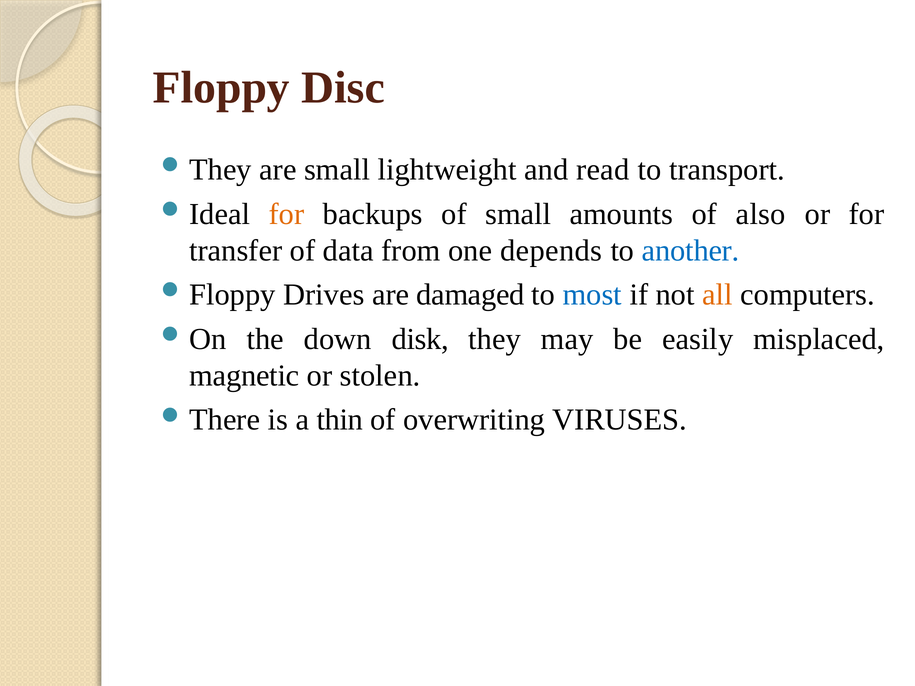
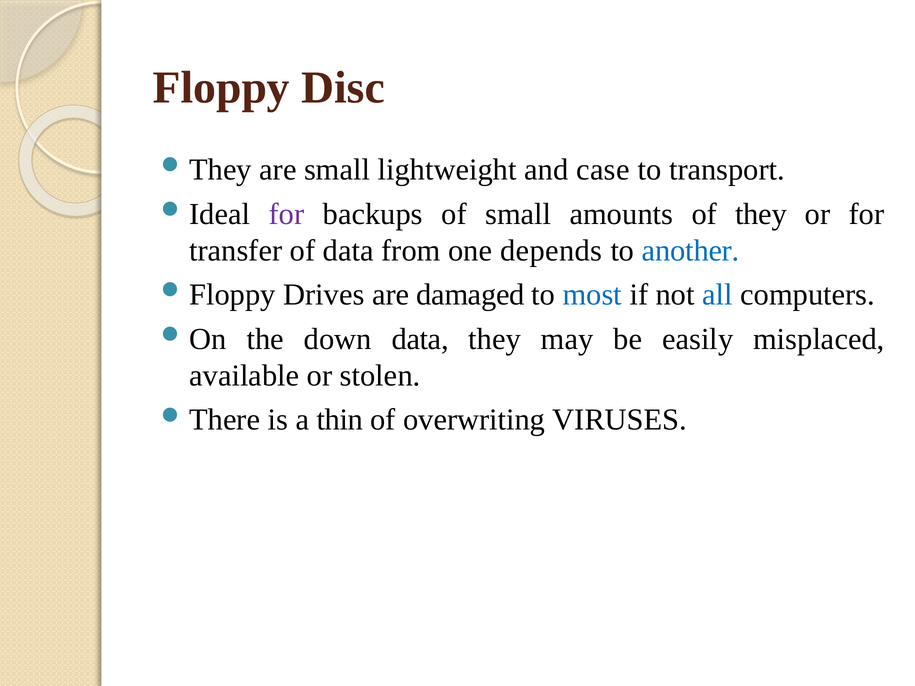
read: read -> case (603, 170)
for colour: orange -> purple (286, 214)
of also: also -> they (761, 214)
all colour: orange -> blue (718, 295)
down disk: disk -> data (420, 339)
magnetic: magnetic -> available (244, 376)
